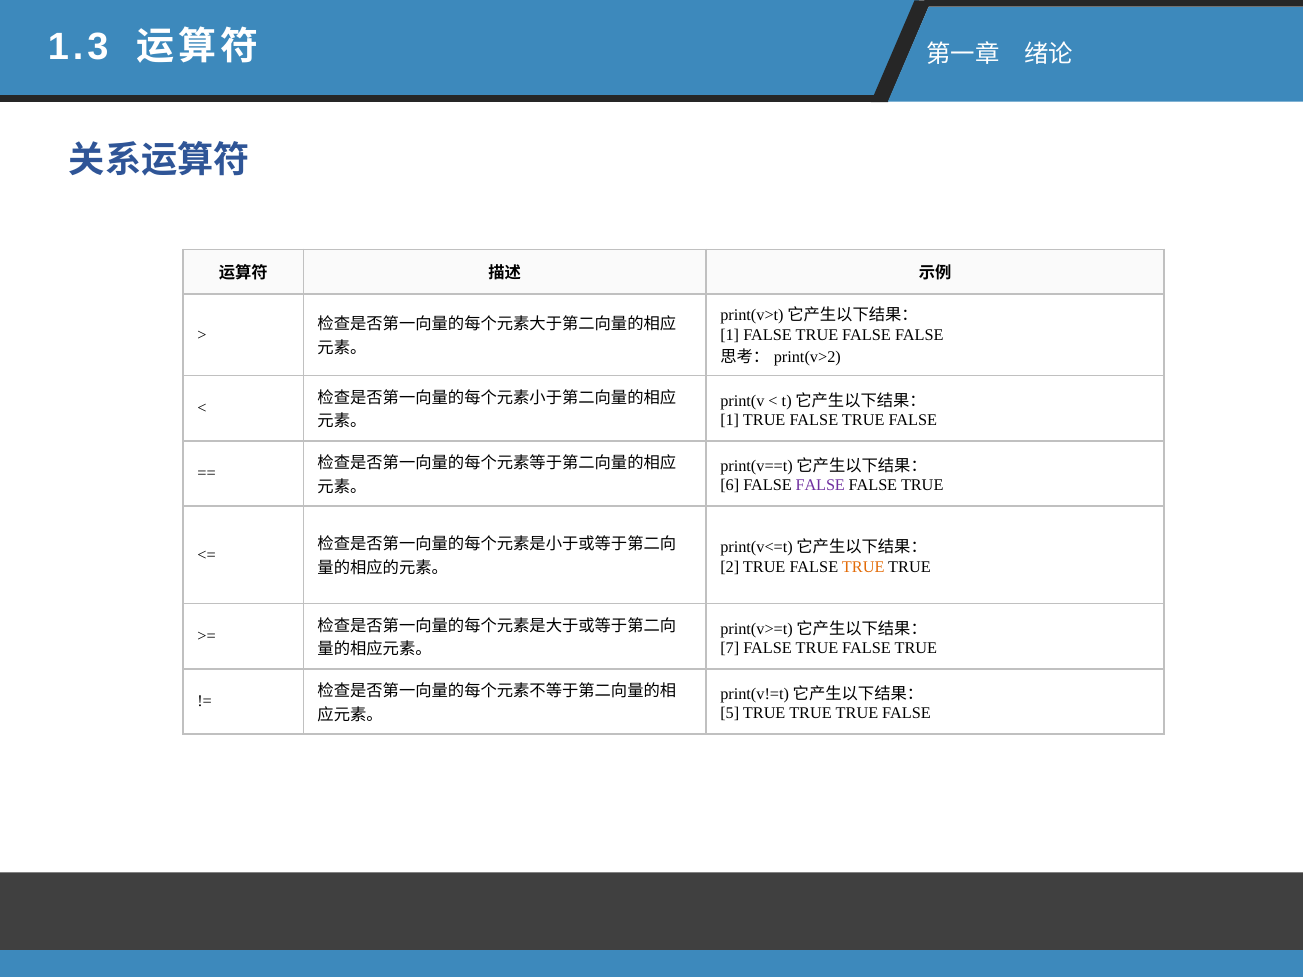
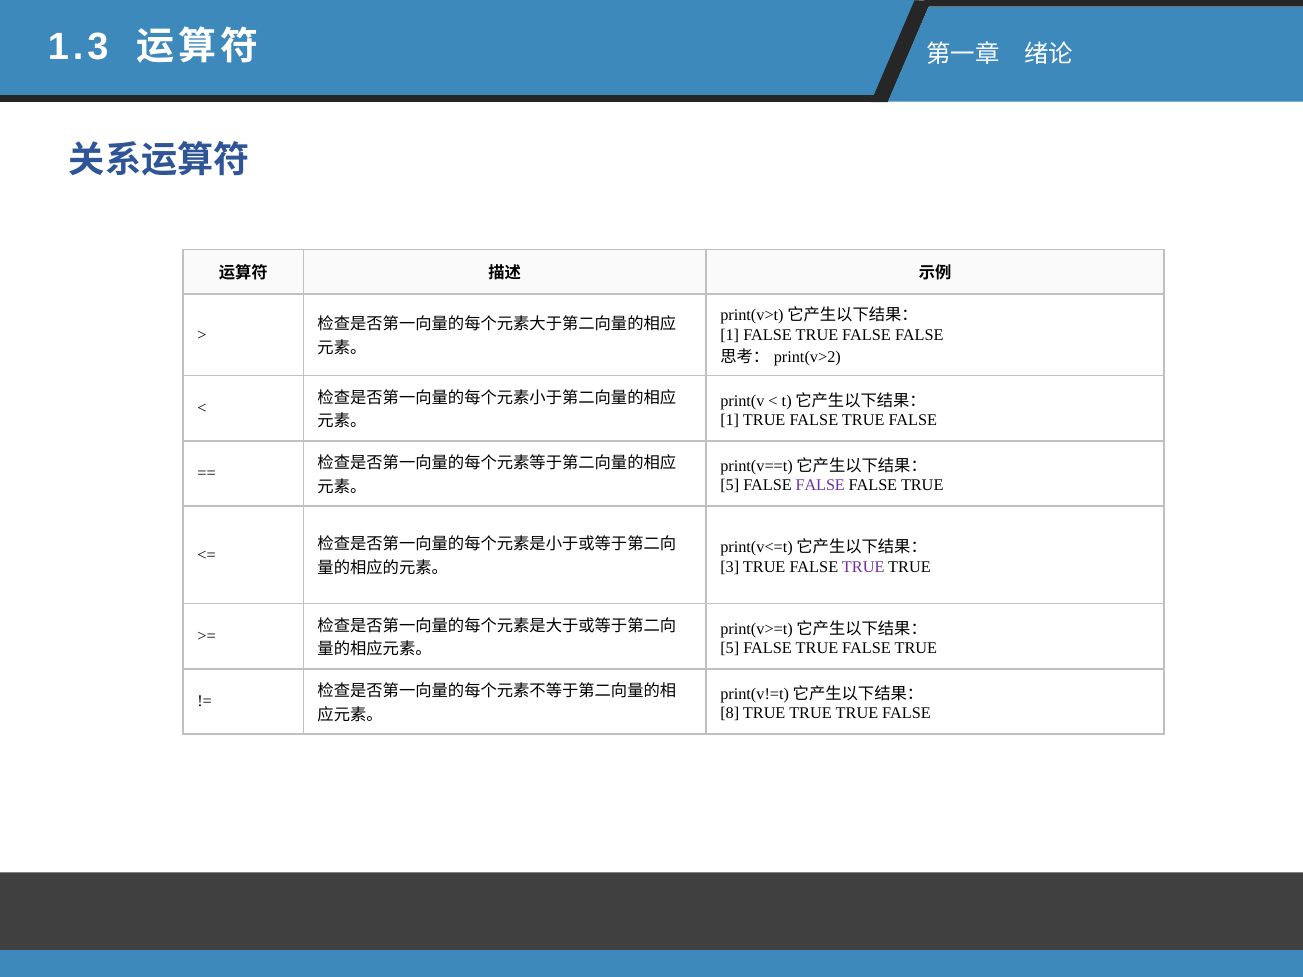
6: 6 -> 5 (730, 486)
2: 2 -> 3 (730, 567)
TRUE colour: orange -> purple (863, 567)
7: 7 -> 5 (730, 648)
5: 5 -> 8 (730, 714)
